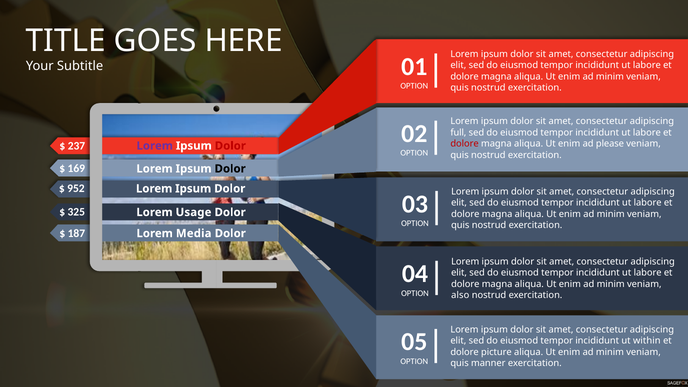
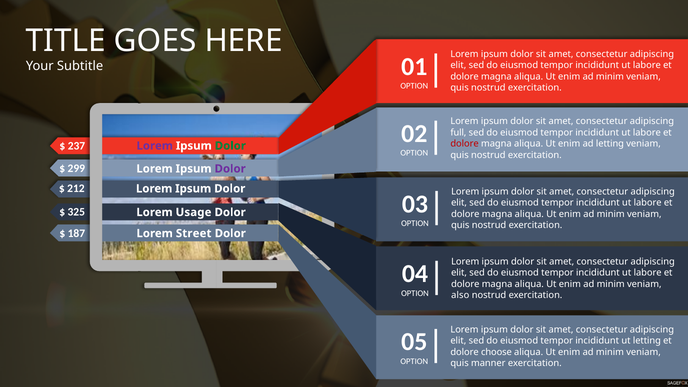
ad please: please -> letting (610, 144)
Dolor colour: red -> green (230, 146)
169: 169 -> 299 (76, 169)
Dolor colour: black -> purple (230, 169)
952: 952 -> 212 (76, 189)
Media: Media -> Street (194, 233)
ut within: within -> letting (647, 341)
picture: picture -> choose (496, 352)
